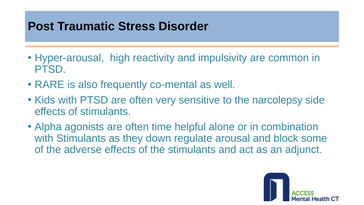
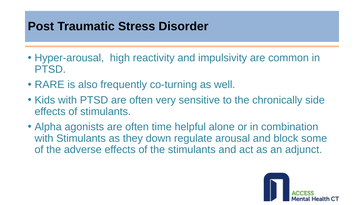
co-mental: co-mental -> co-turning (173, 85)
narcolepsy: narcolepsy -> chronically (277, 100)
